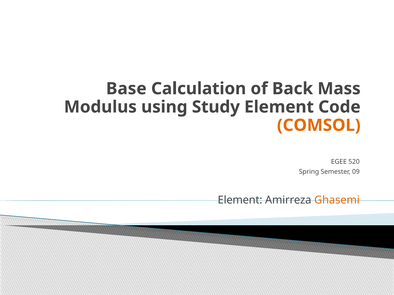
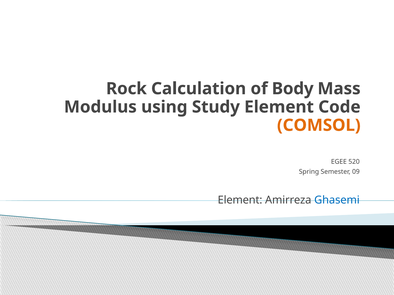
Base: Base -> Rock (126, 89)
Back: Back -> Body (293, 89)
Ghasemi colour: orange -> blue (337, 200)
